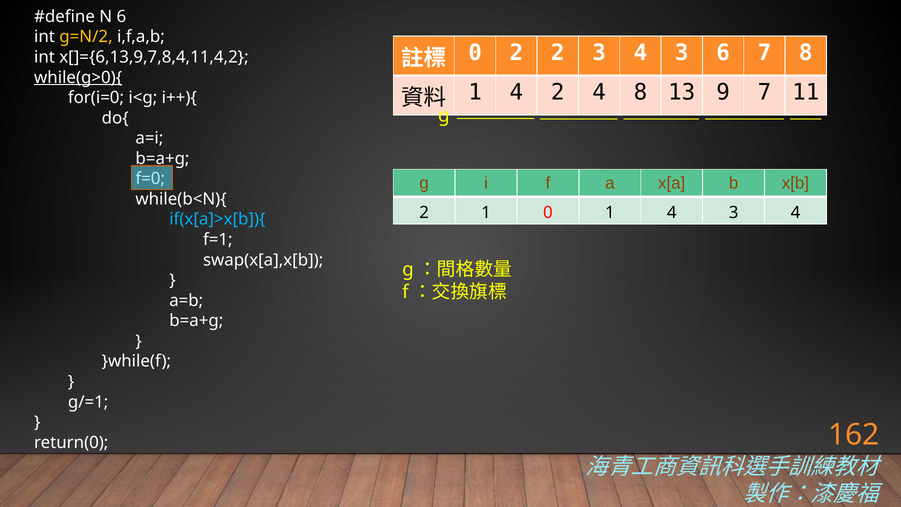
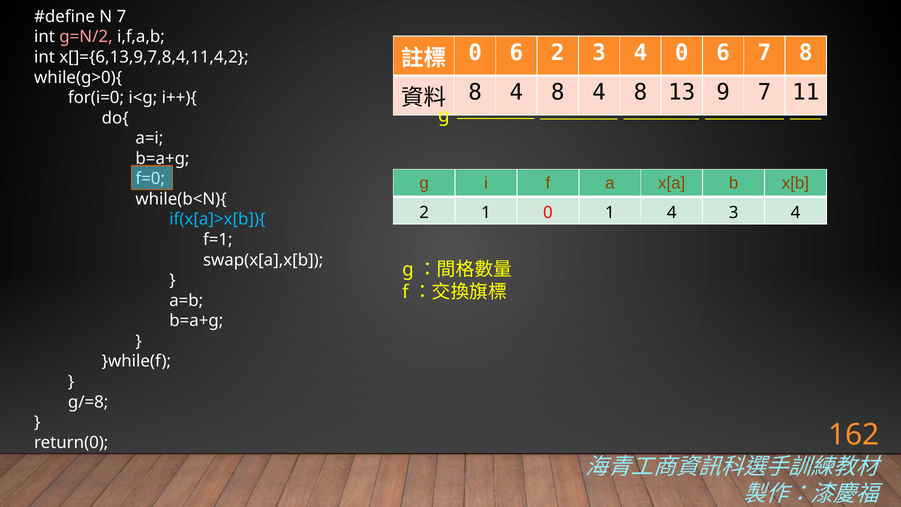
N 6: 6 -> 7 (121, 17)
g=N/2 colour: yellow -> pink (86, 37)
2: 2 -> 6 (516, 53)
3 4 3: 3 -> 0 (682, 53)
while(g>0){ underline: present -> none (78, 77)
1: 1 -> 8 (475, 92)
2: 2 -> 8 (558, 92)
g/=1: g/=1 -> g/=8 (88, 402)
